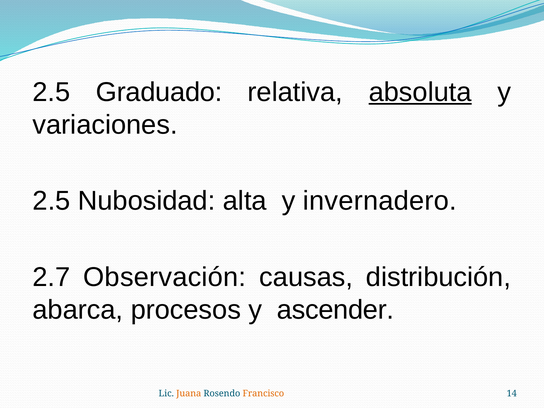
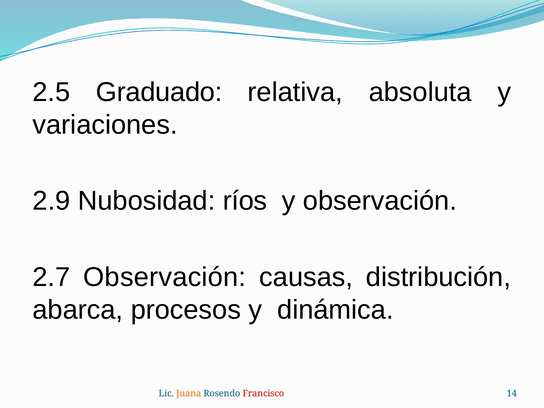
absoluta underline: present -> none (420, 92)
2.5: 2.5 -> 2.9 (51, 201)
alta: alta -> ríos (245, 201)
y invernadero: invernadero -> observación (380, 201)
ascender: ascender -> dinámica (335, 310)
Francisco colour: orange -> red (263, 394)
